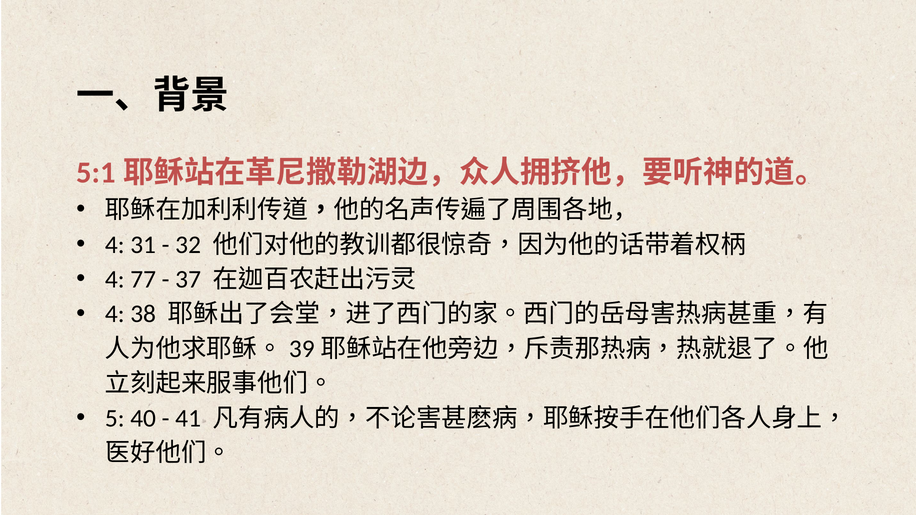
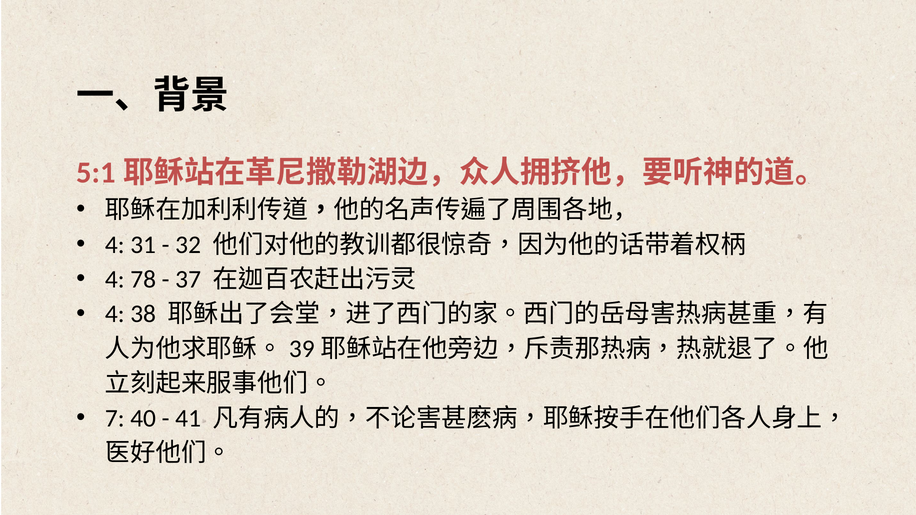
77: 77 -> 78 (143, 280)
5: 5 -> 7 (115, 419)
